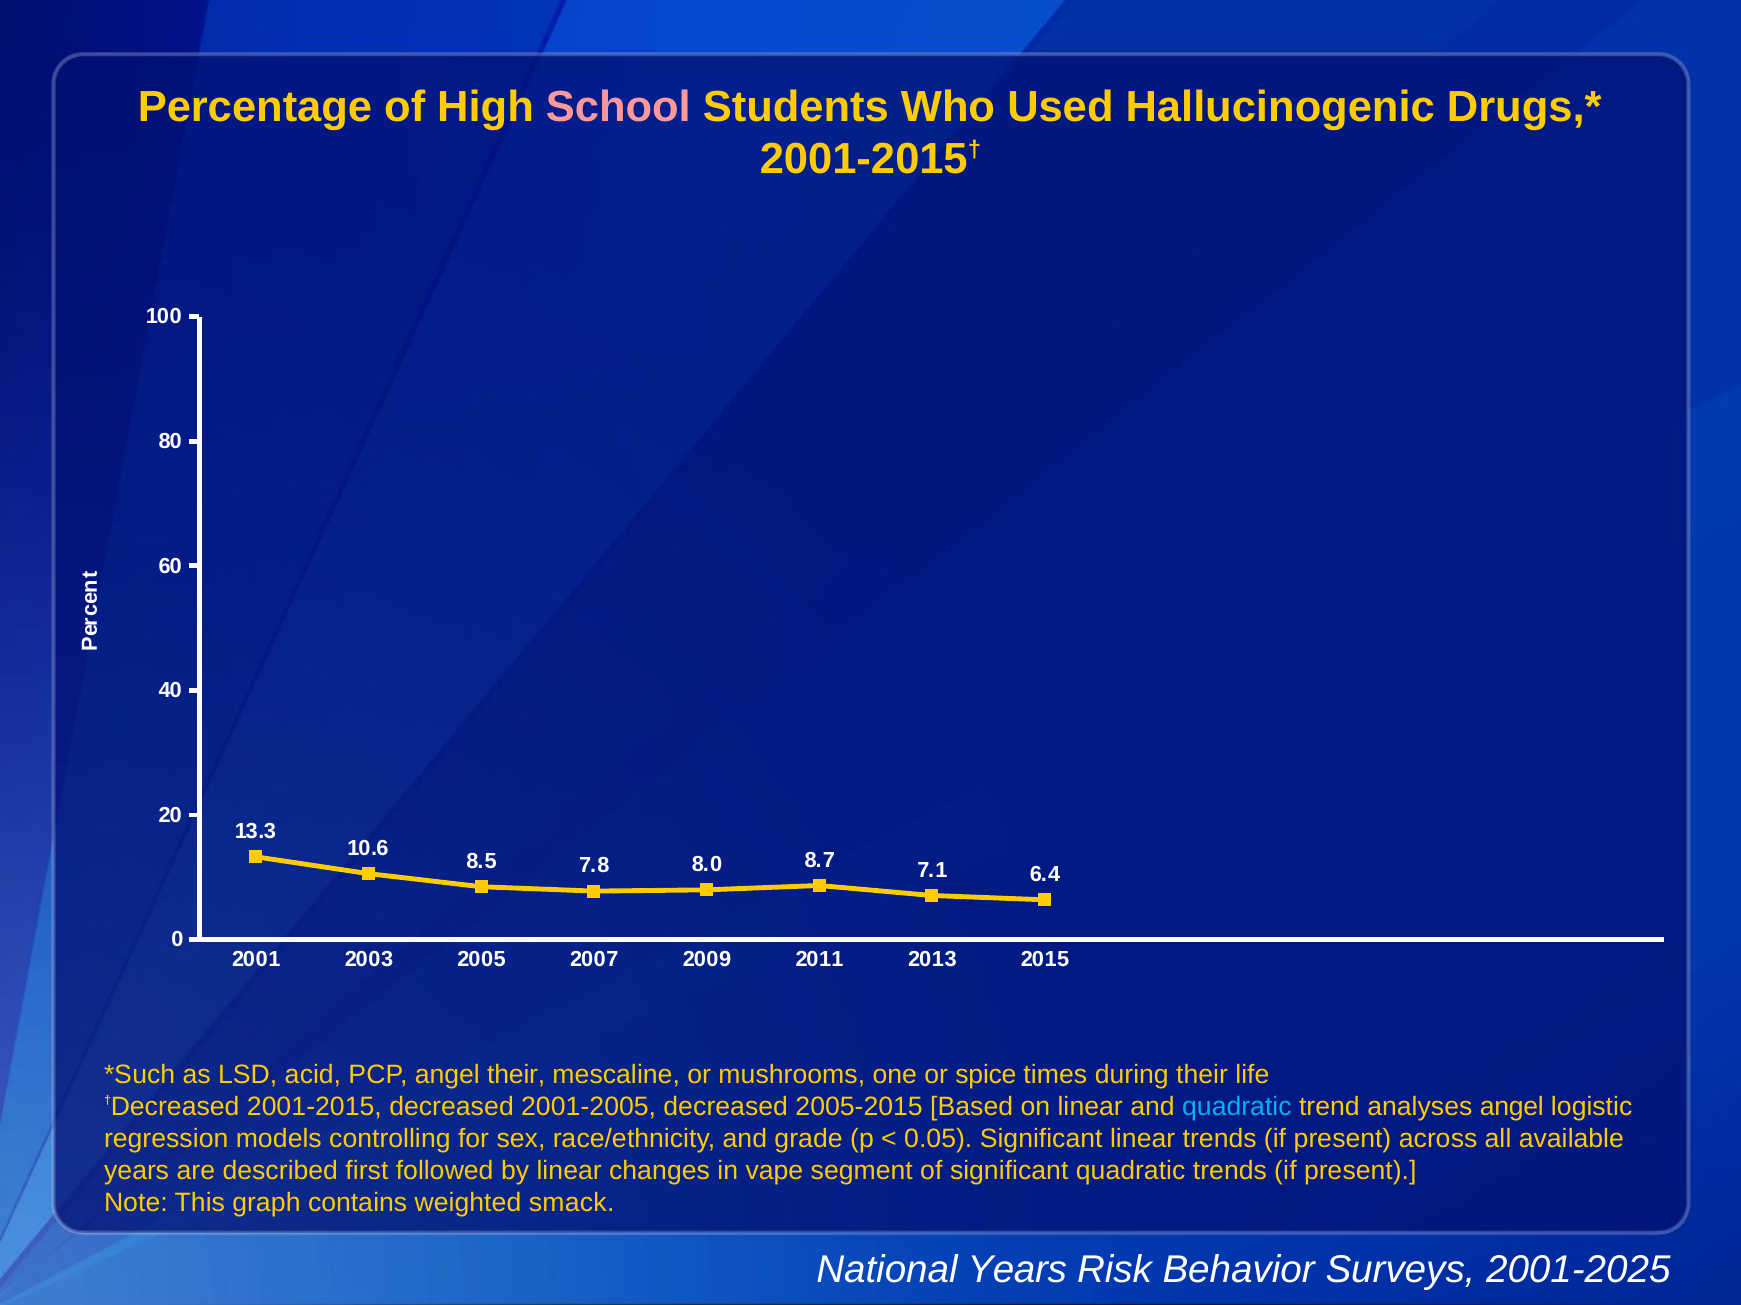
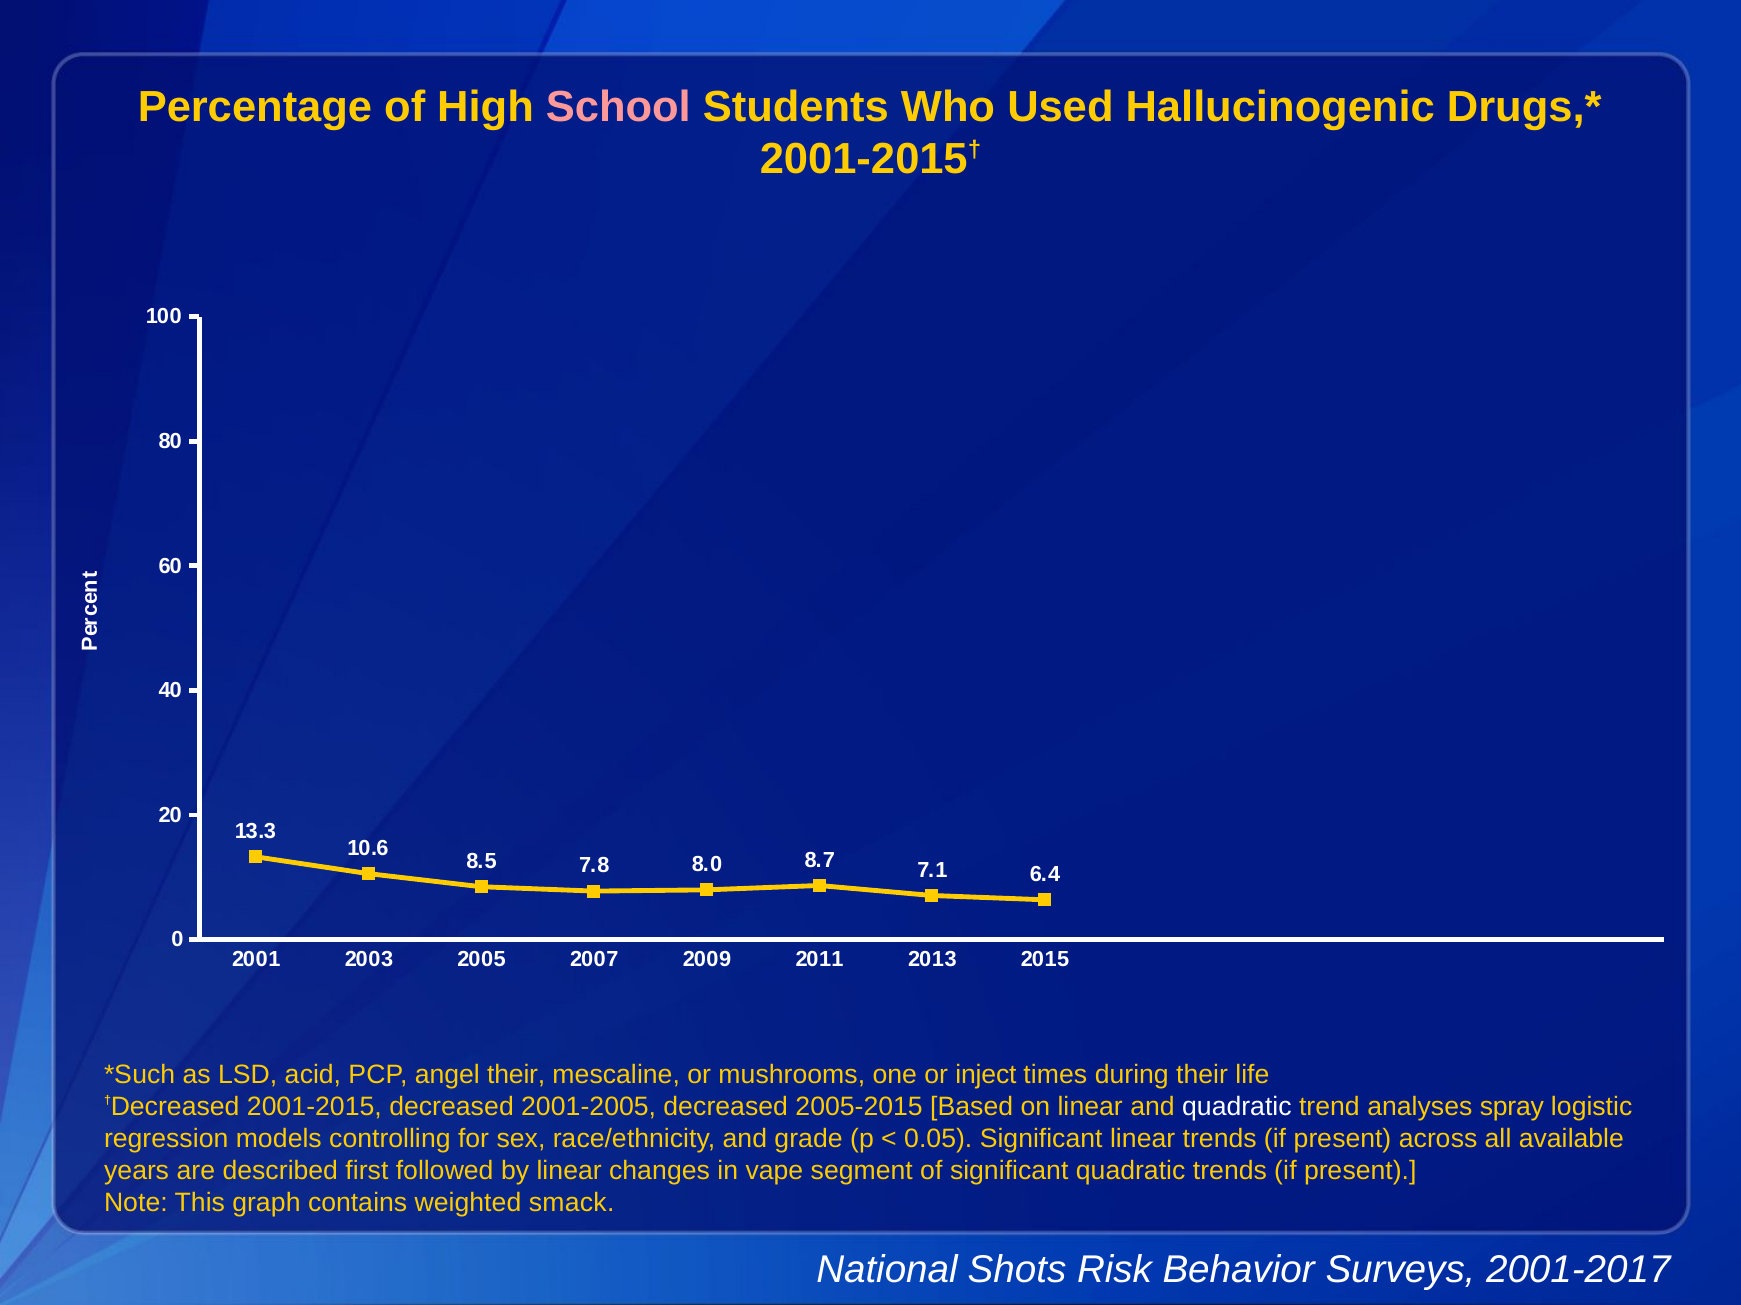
spice: spice -> inject (986, 1075)
quadratic colour: light blue -> white (1237, 1107)
analyses angel: angel -> spray (1512, 1107)
National Years: Years -> Shots (1017, 1271)
2001-2025: 2001-2025 -> 2001-2017 (1578, 1271)
